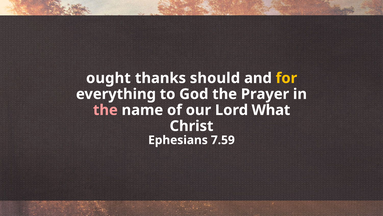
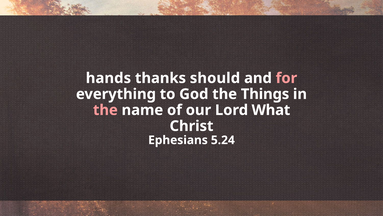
ought: ought -> hands (108, 78)
for colour: yellow -> pink (286, 78)
Prayer: Prayer -> Things (265, 94)
7.59: 7.59 -> 5.24 (223, 140)
